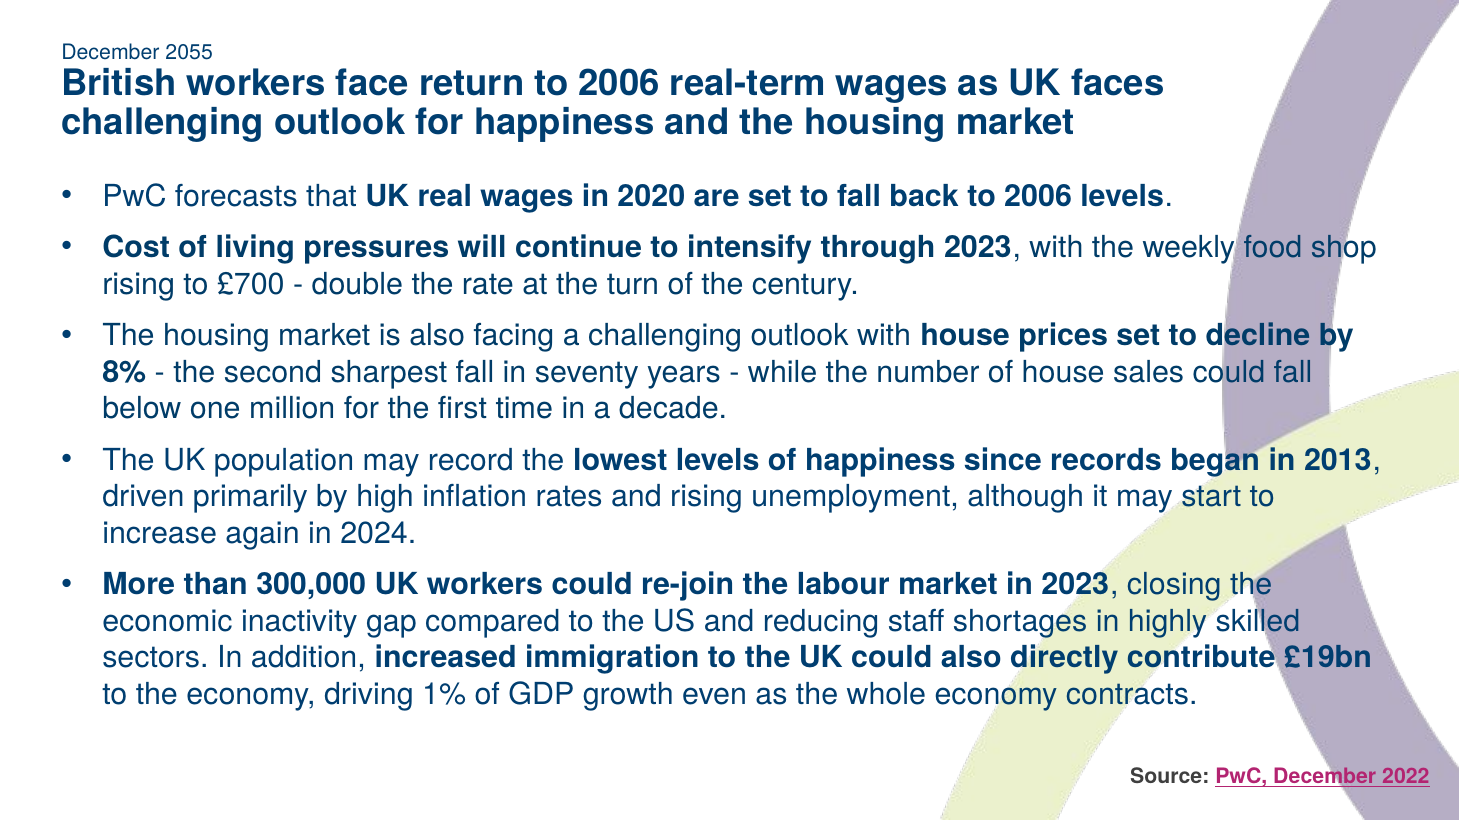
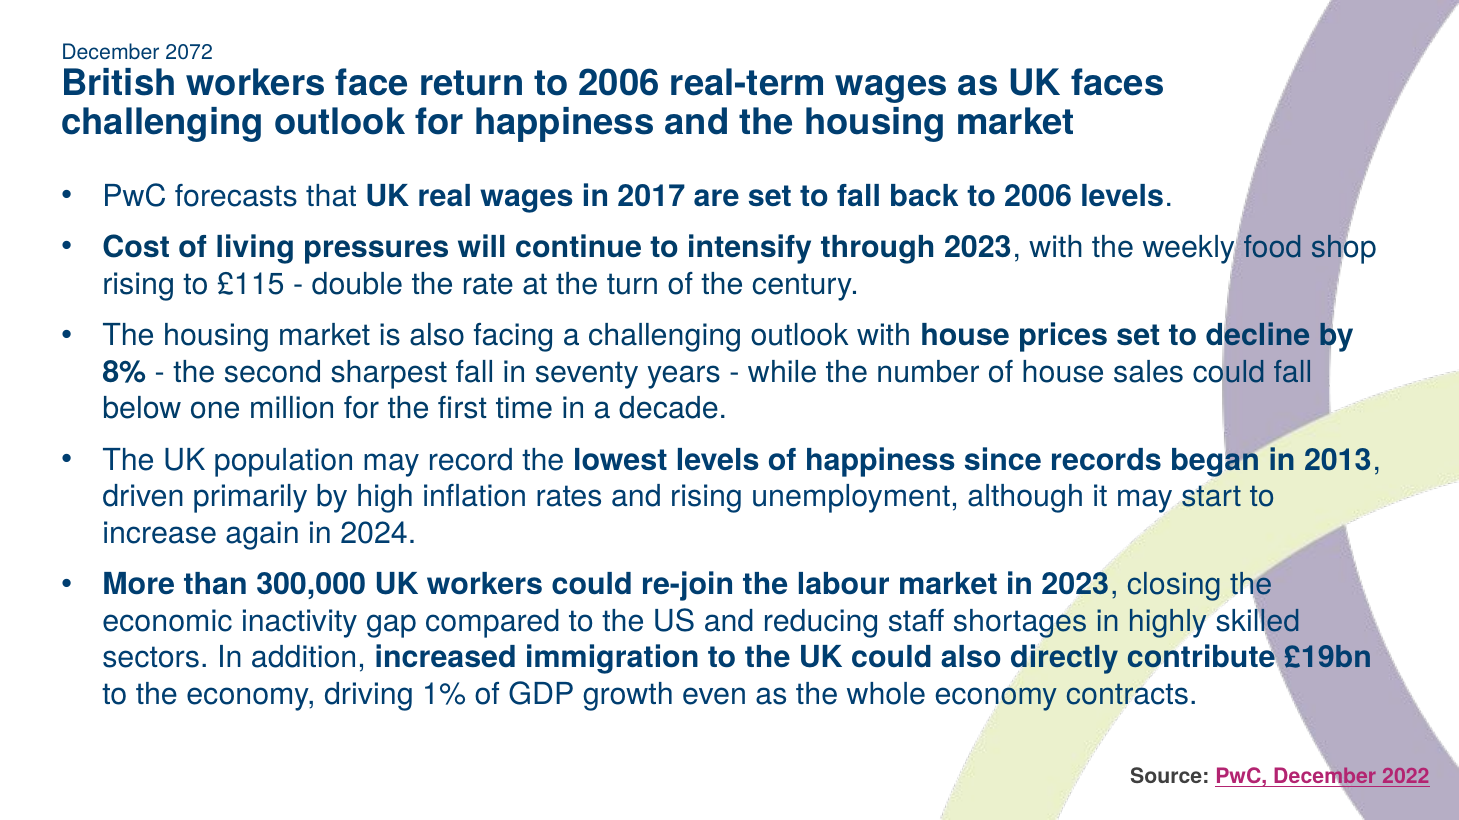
2055: 2055 -> 2072 (189, 52)
2020: 2020 -> 2017 (651, 196)
£700: £700 -> £115 (251, 284)
